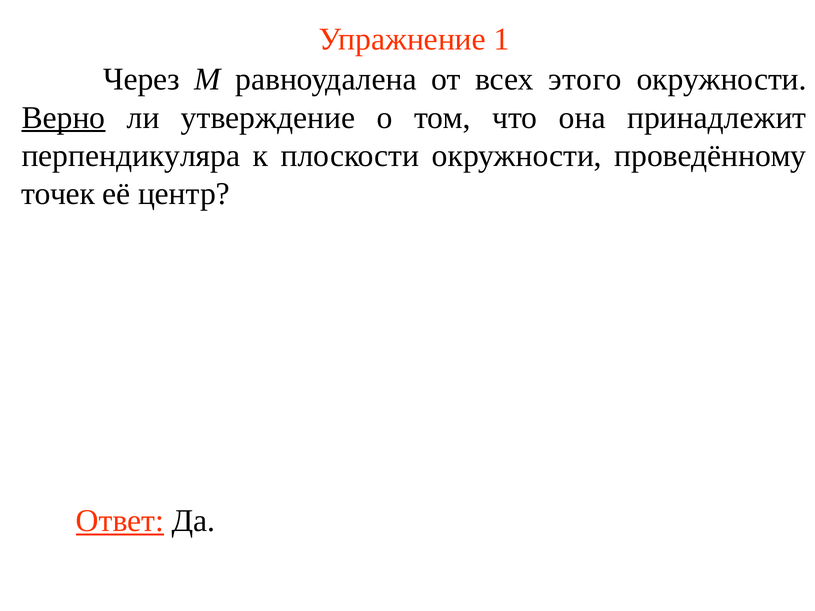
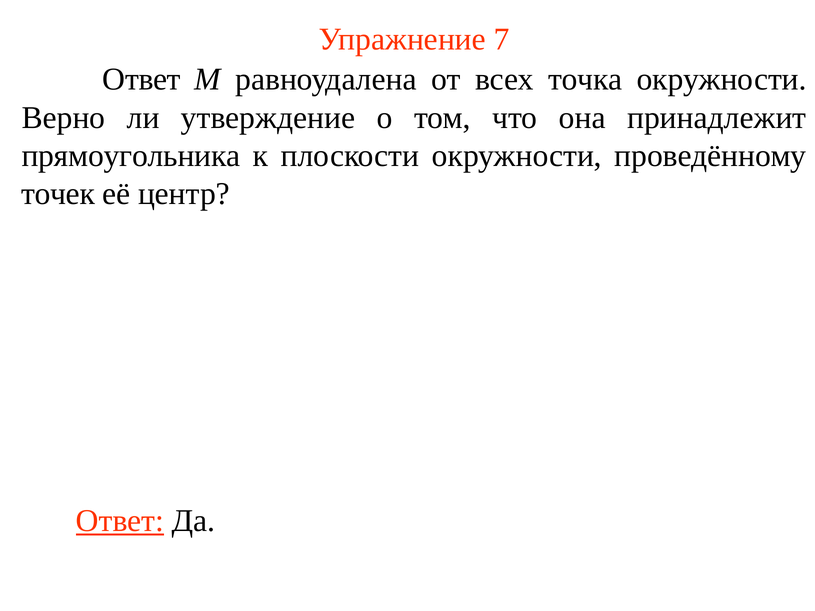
1: 1 -> 7 (502, 40)
Через: Через -> Ответ (142, 80)
этого: этого -> точка (585, 80)
Верно underline: present -> none (63, 118)
перпендикуляра: перпендикуляра -> прямоугольника (131, 156)
